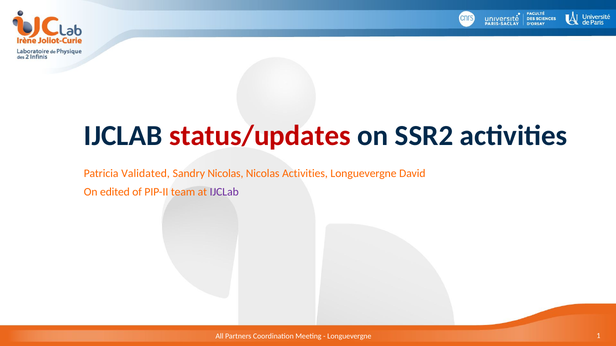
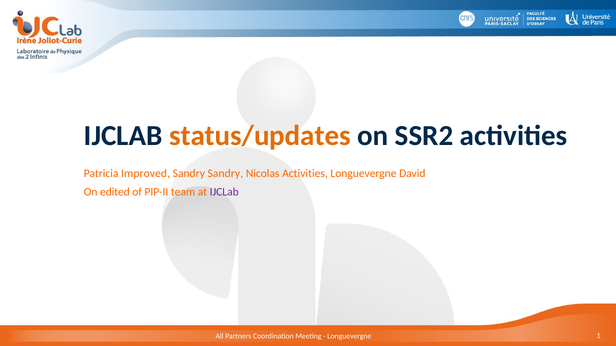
status/updates colour: red -> orange (260, 136)
Validated: Validated -> Improved (146, 173)
Sandry Nicolas: Nicolas -> Sandry (225, 173)
